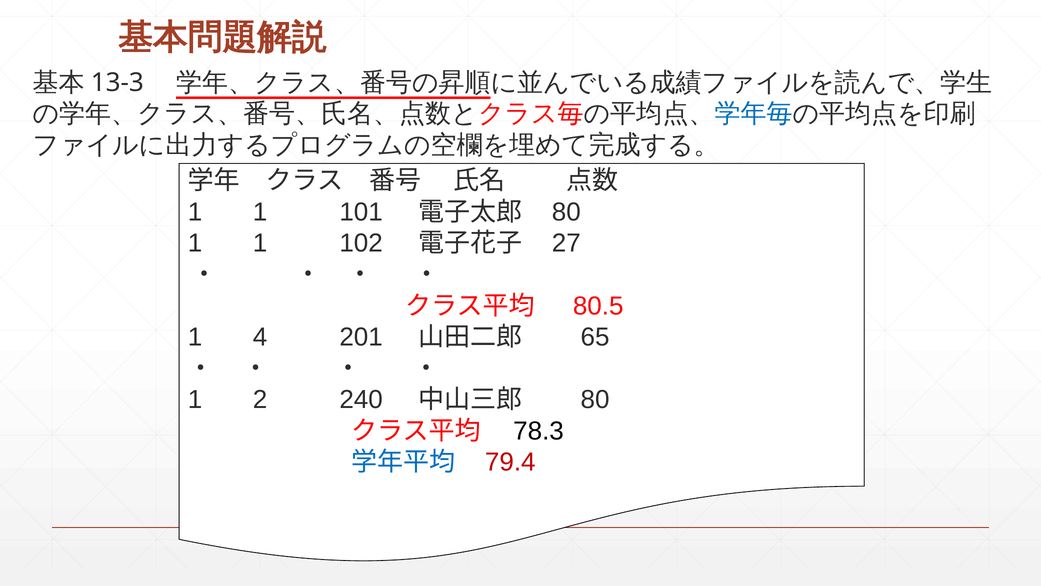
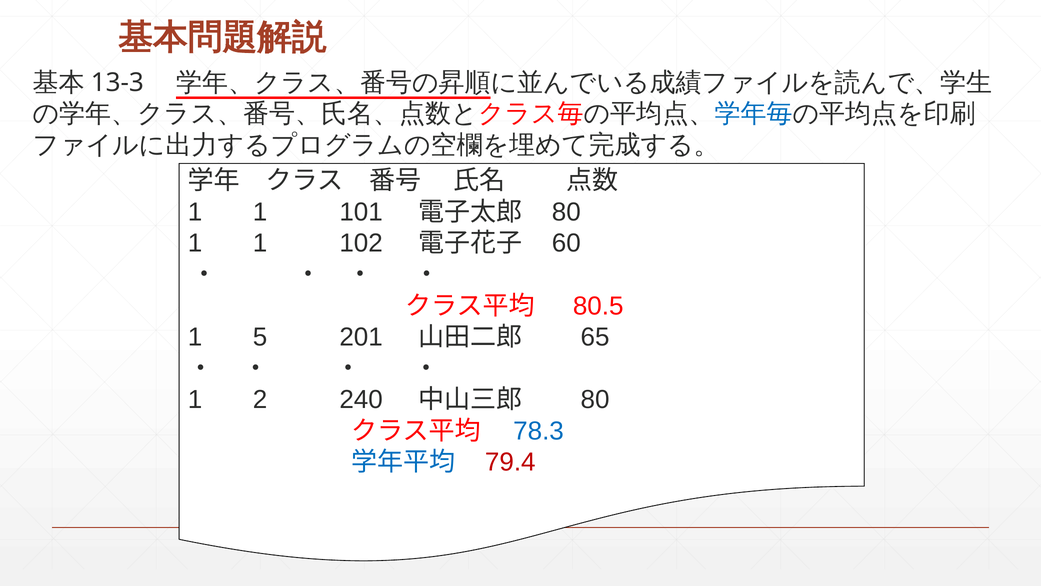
27: 27 -> 60 (566, 243)
4: 4 -> 5 (260, 337)
78.3 colour: black -> blue (539, 431)
